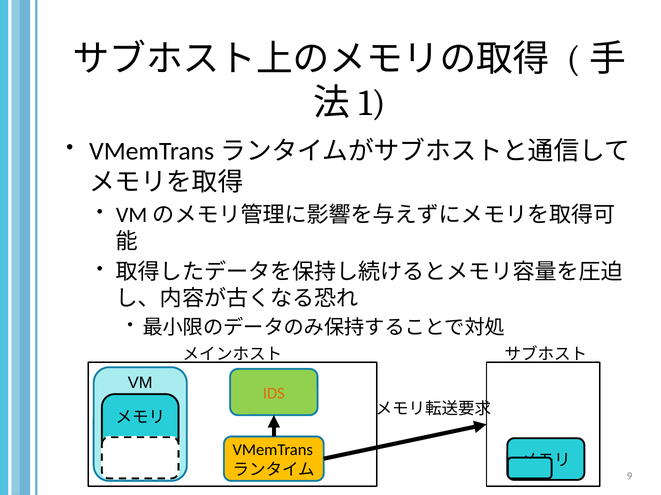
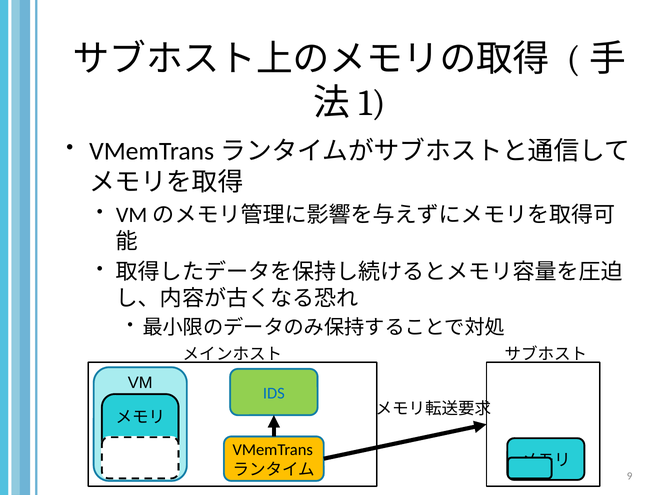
IDS colour: orange -> blue (274, 394)
